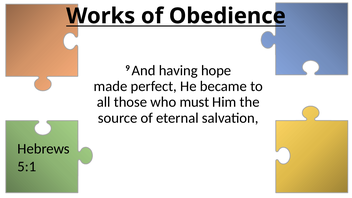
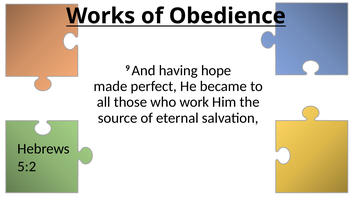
must: must -> work (194, 102)
5:1: 5:1 -> 5:2 (27, 166)
